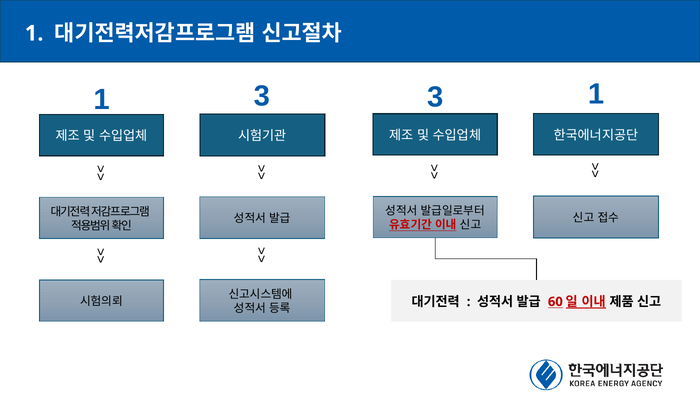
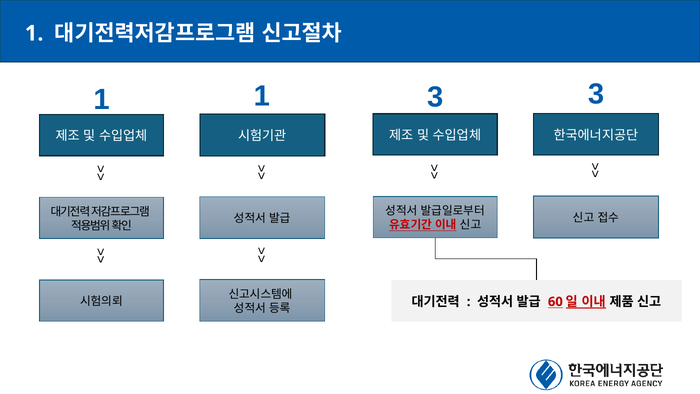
1 3: 3 -> 1 (262, 96)
3 1: 1 -> 3 (596, 94)
